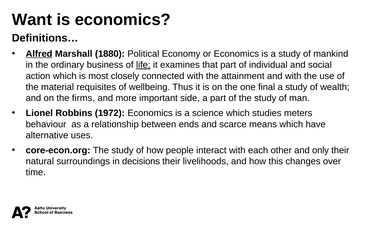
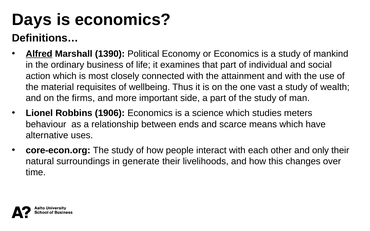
Want: Want -> Days (32, 20)
1880: 1880 -> 1390 (110, 54)
life underline: present -> none (143, 65)
final: final -> vast (267, 87)
1972: 1972 -> 1906 (110, 113)
decisions: decisions -> generate (141, 161)
